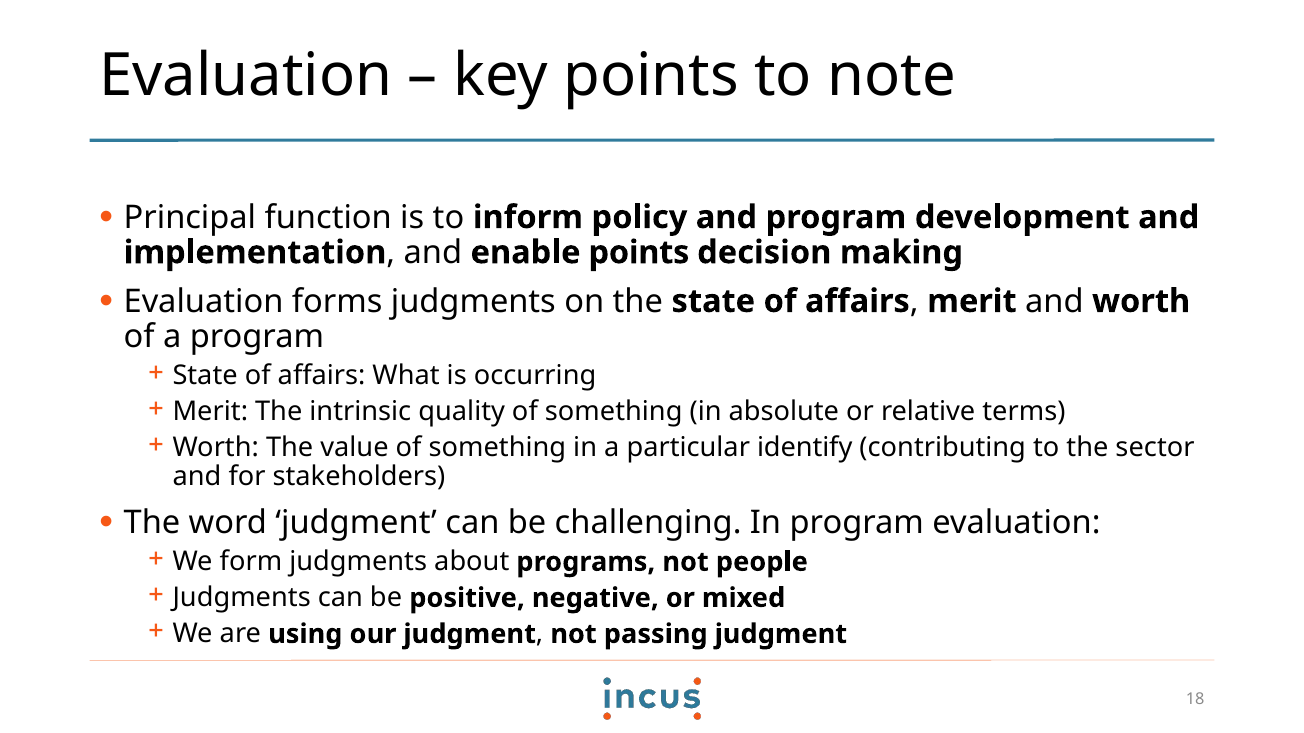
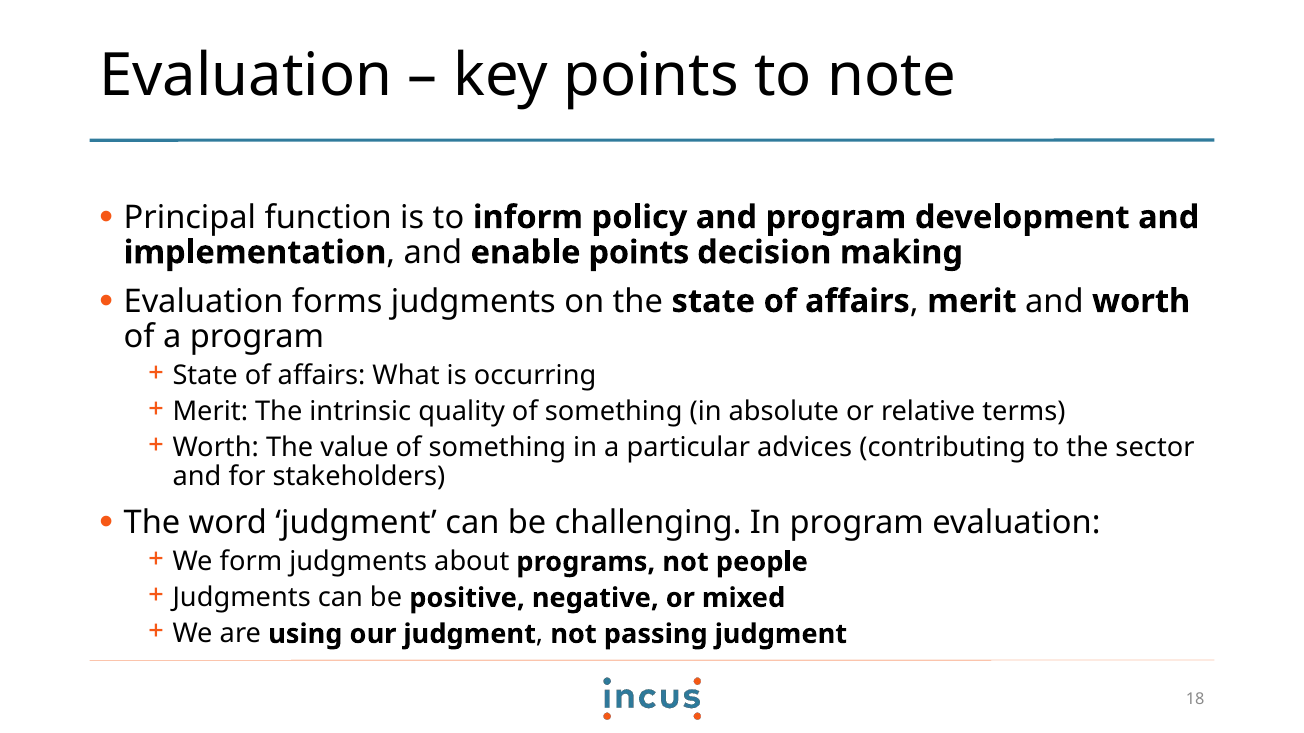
identify: identify -> advices (805, 448)
